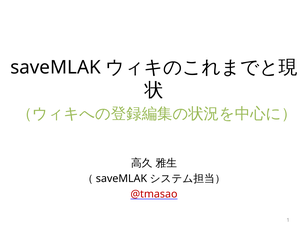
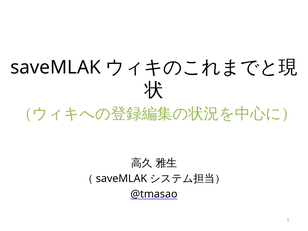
@tmasao colour: red -> black (154, 194)
